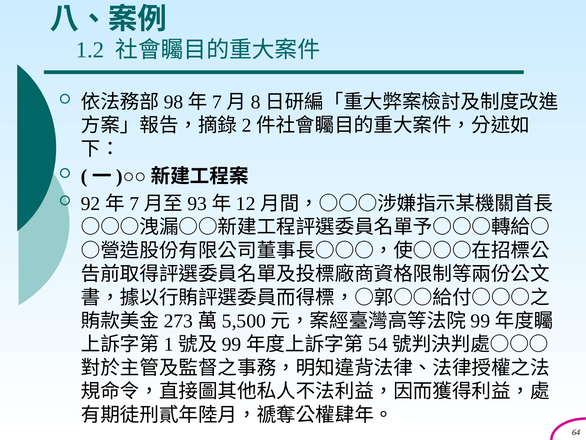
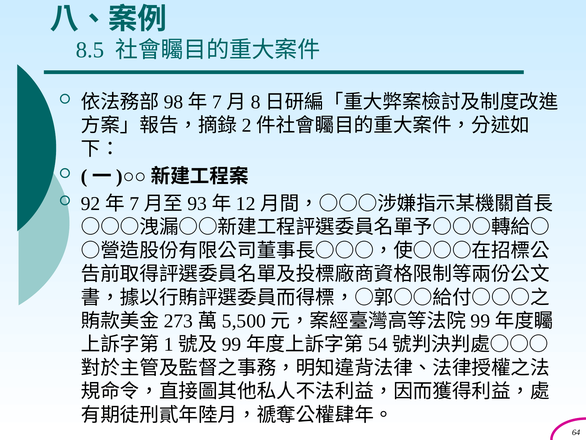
1.2: 1.2 -> 8.5 (90, 50)
